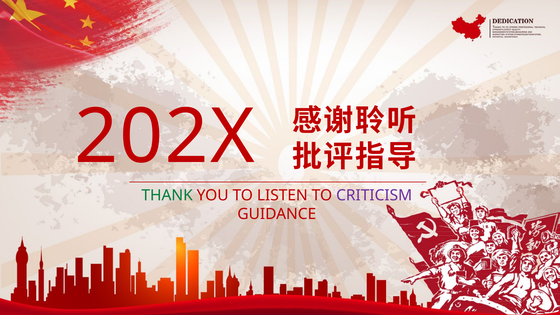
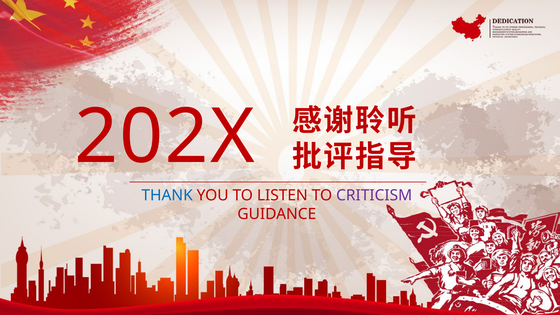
THANK colour: green -> blue (167, 195)
